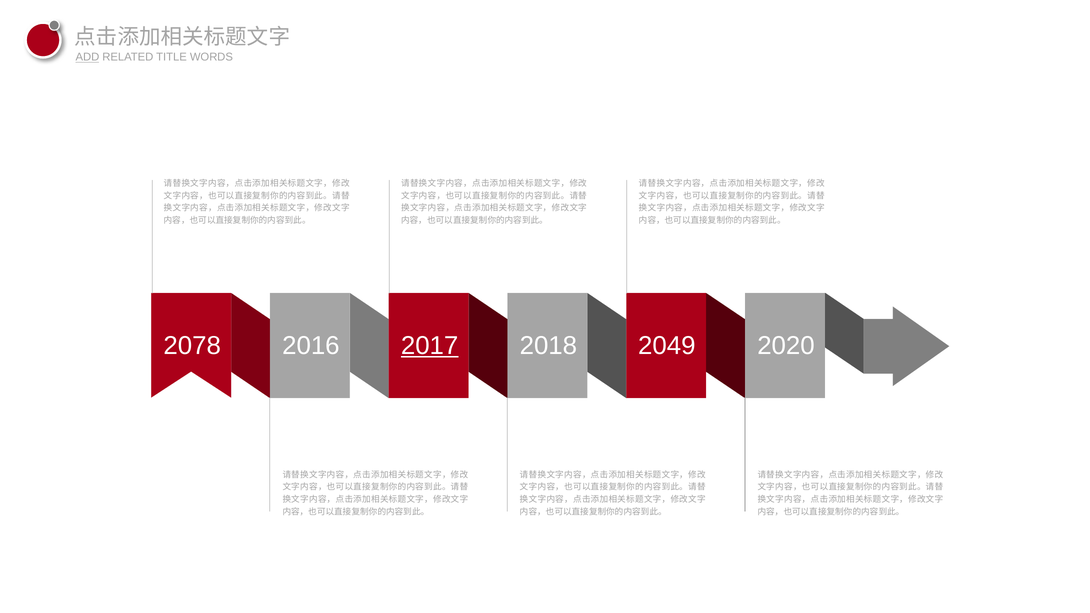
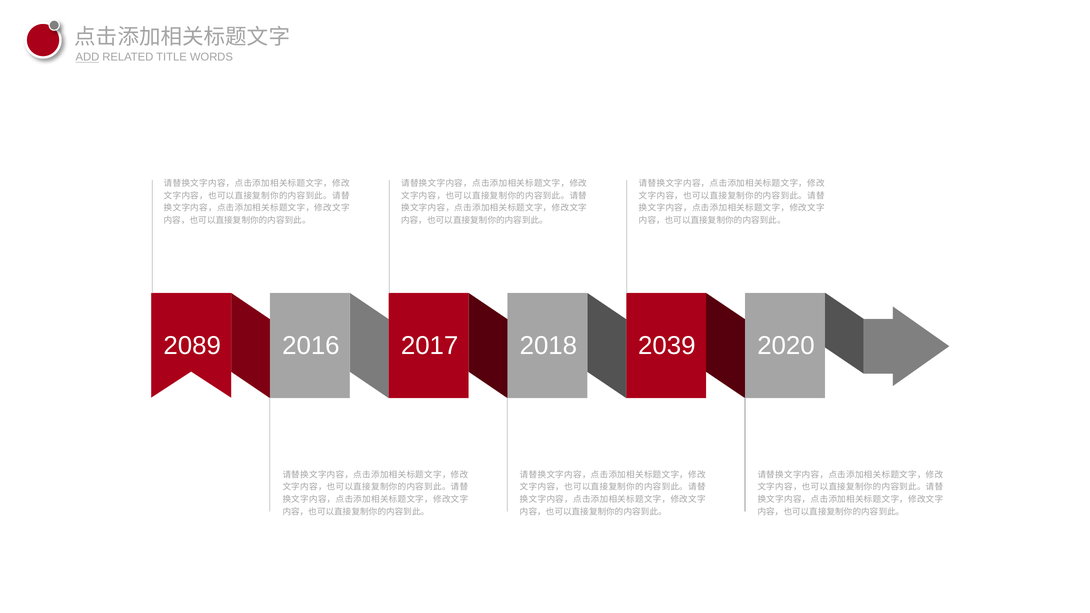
2078: 2078 -> 2089 (192, 346)
2017 underline: present -> none (430, 346)
2049: 2049 -> 2039 (667, 346)
